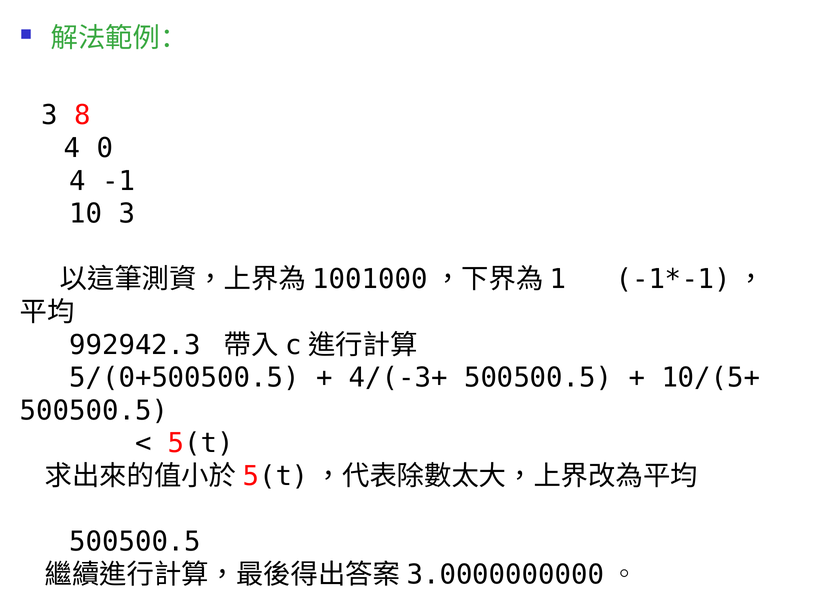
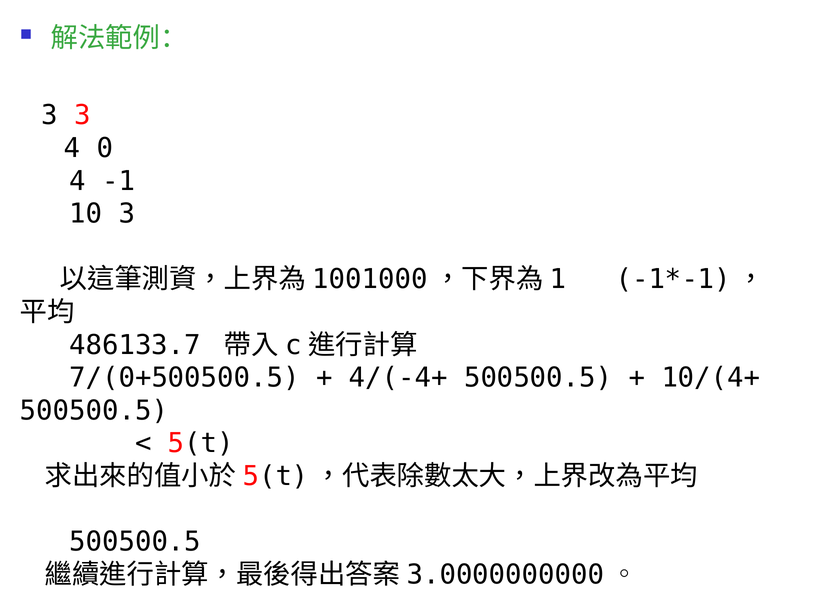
3 8: 8 -> 3 (82, 115)
992942.3: 992942.3 -> 486133.7 (135, 345)
5/(0+500500.5: 5/(0+500500.5 -> 7/(0+500500.5 (184, 378)
4/(-3+: 4/(-3+ -> 4/(-4+ (398, 378)
10/(5+: 10/(5+ -> 10/(4+ (711, 378)
